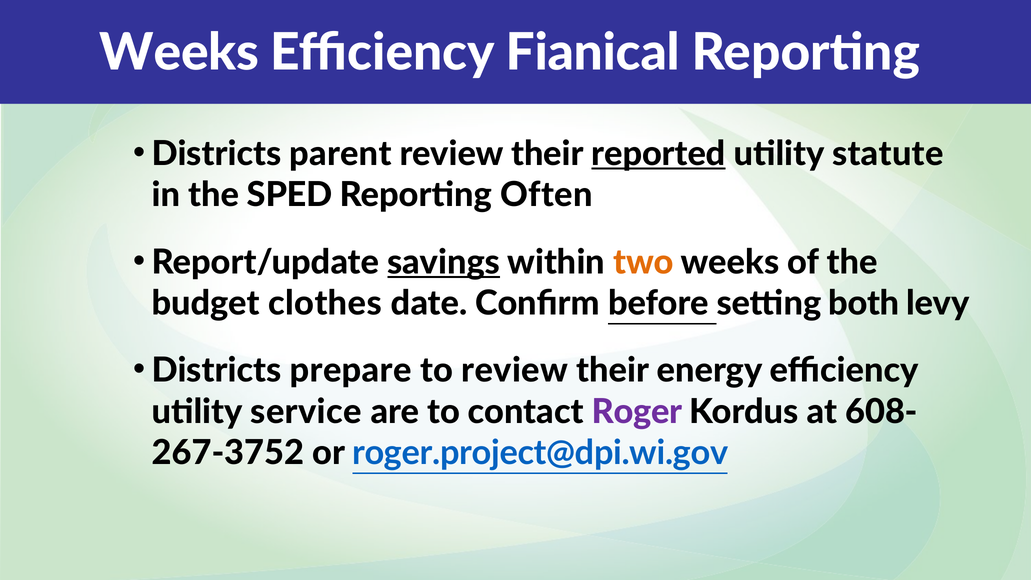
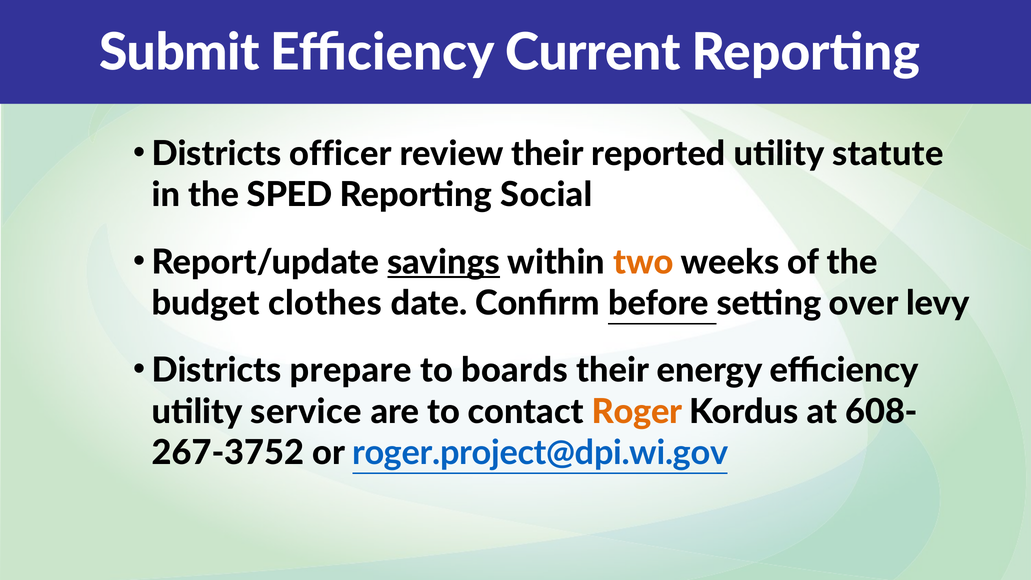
Weeks: Weeks -> Submit (179, 53)
Fianical: Fianical -> Current (593, 53)
parent: parent -> officer (341, 154)
reported underline: present -> none (658, 154)
Often: Often -> Social (546, 195)
both: both -> over (864, 303)
to review: review -> boards (515, 370)
Roger colour: purple -> orange (637, 412)
